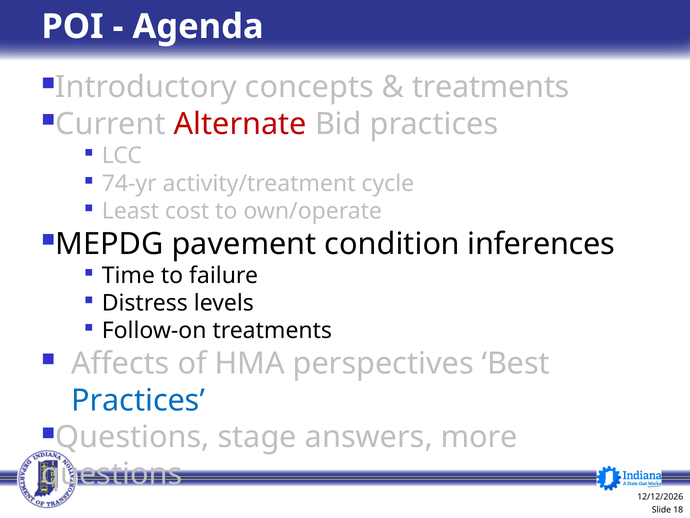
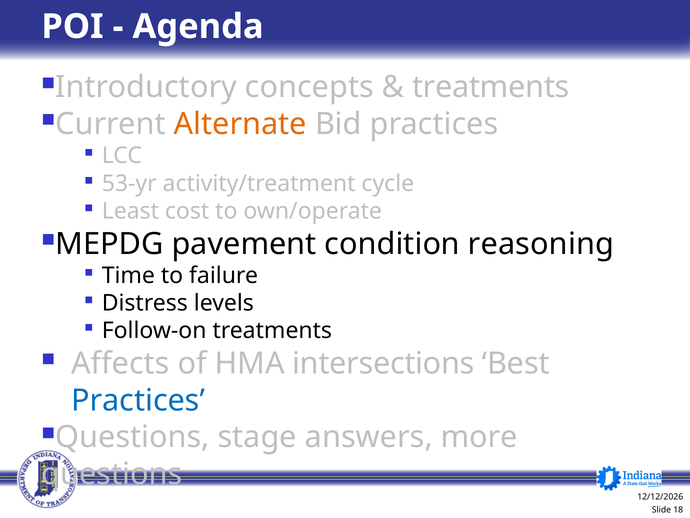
Alternate colour: red -> orange (240, 124)
74-yr: 74-yr -> 53-yr (129, 183)
inferences: inferences -> reasoning (541, 244)
perspectives: perspectives -> intersections (383, 363)
